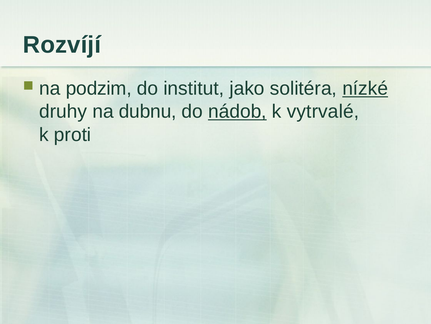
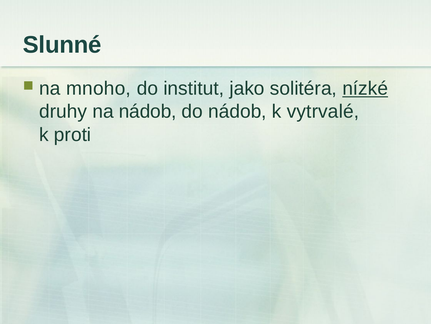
Rozvíjí: Rozvíjí -> Slunné (62, 45)
podzim: podzim -> mnoho (99, 88)
na dubnu: dubnu -> nádob (148, 111)
nádob underline: present -> none (237, 111)
